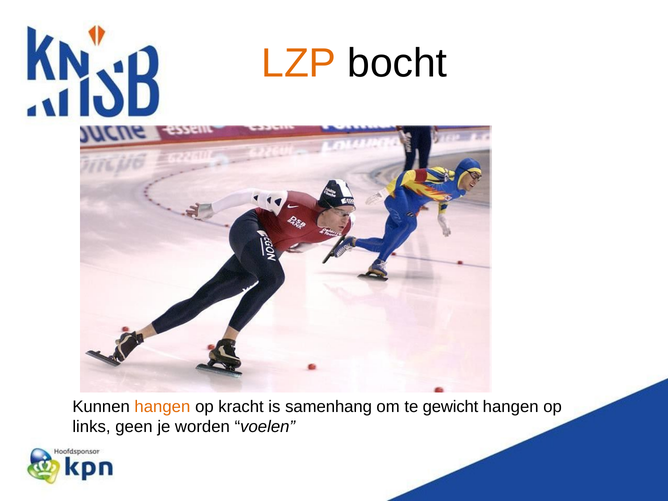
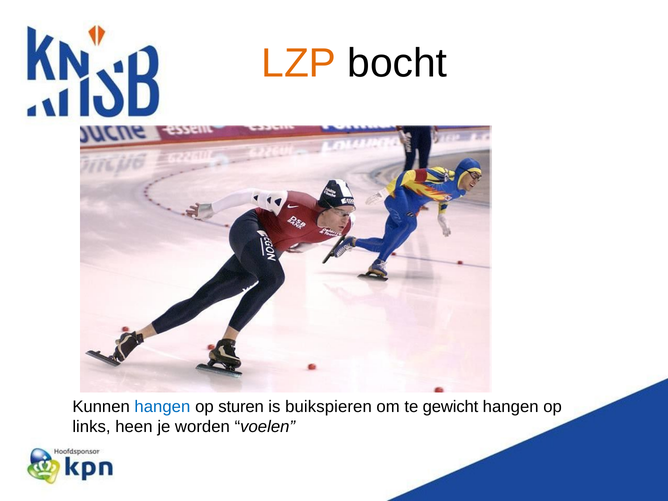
hangen colour: orange -> blue (162, 407)
kracht: kracht -> sturen (241, 407)
samenhang: samenhang -> buikspieren (328, 407)
geen: geen -> heen (134, 427)
